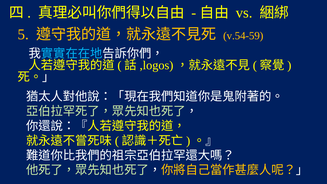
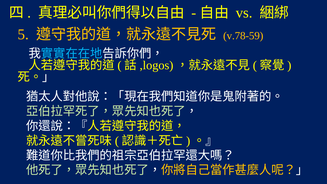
v.54-59: v.54-59 -> v.78-59 (243, 36)
